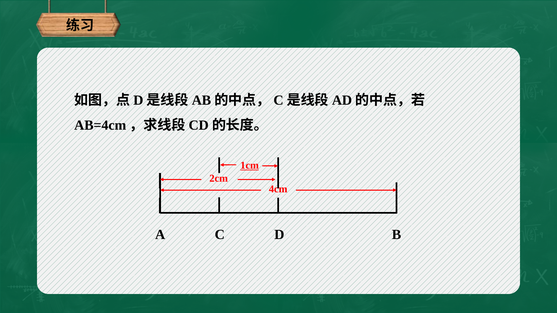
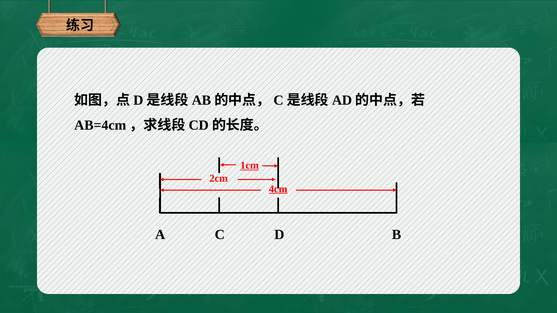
4cm underline: none -> present (278, 189)
